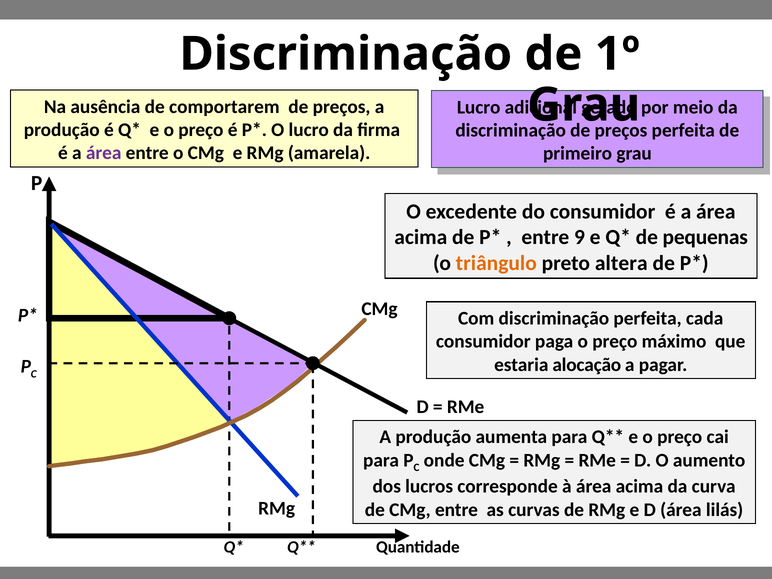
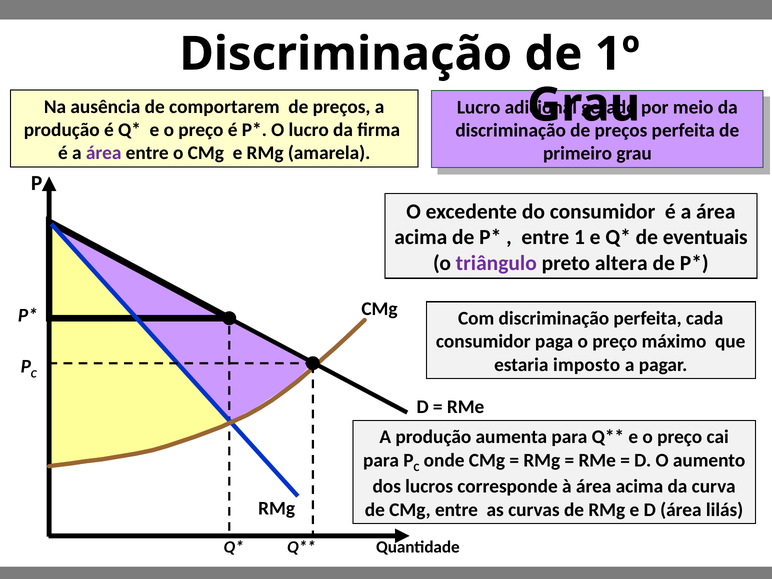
9: 9 -> 1 (579, 237)
pequenas: pequenas -> eventuais (705, 237)
triângulo colour: orange -> purple (496, 263)
alocação: alocação -> imposto (587, 365)
